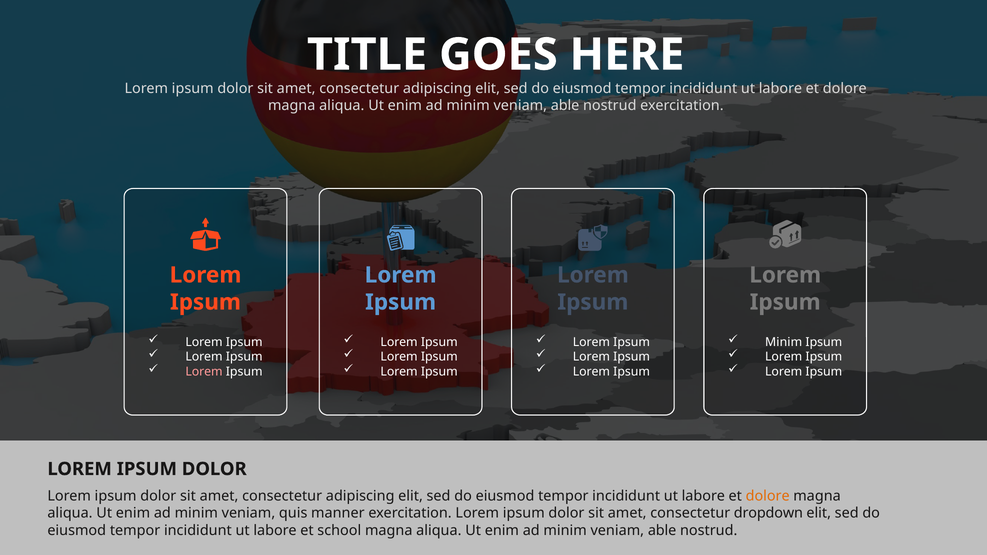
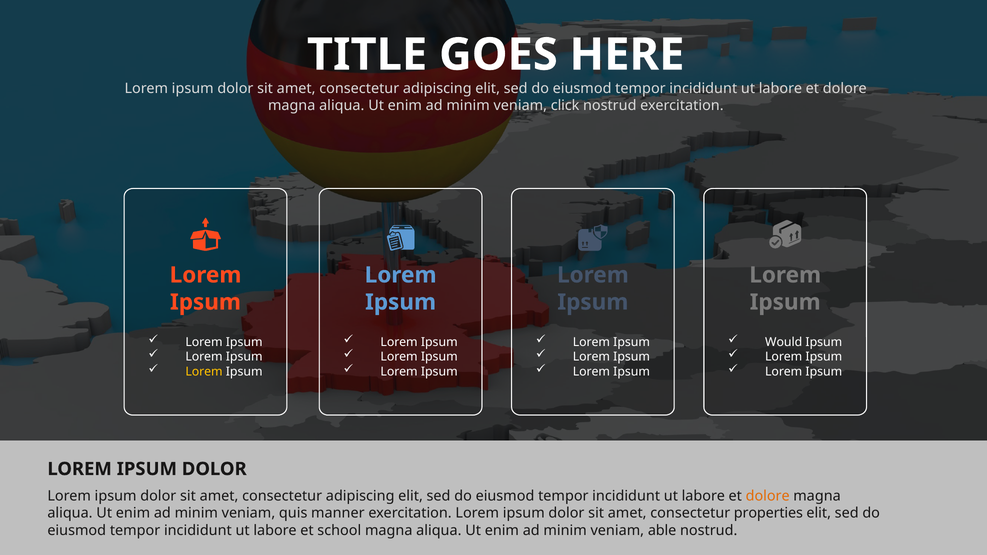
able: able -> click (565, 106)
Minim: Minim -> Would (784, 342)
Lorem colour: pink -> yellow (204, 372)
dropdown: dropdown -> properties (768, 513)
